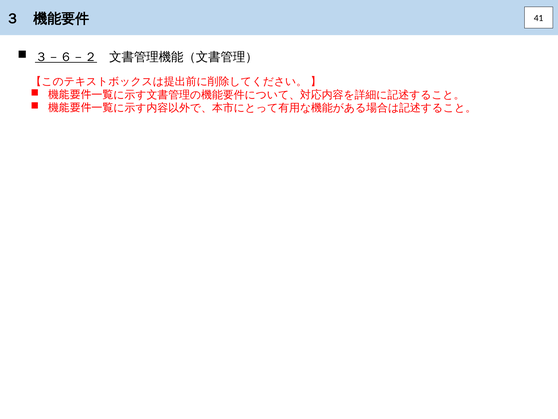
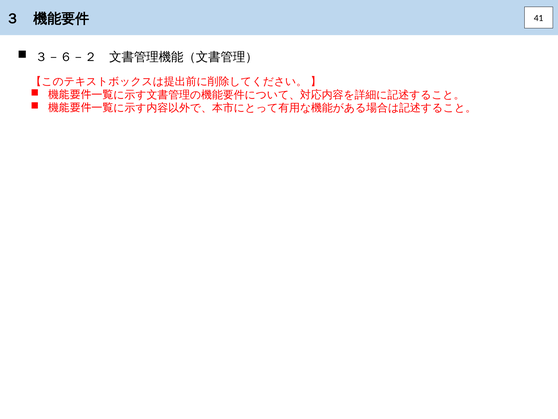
３－６－２ underline: present -> none (66, 57)
